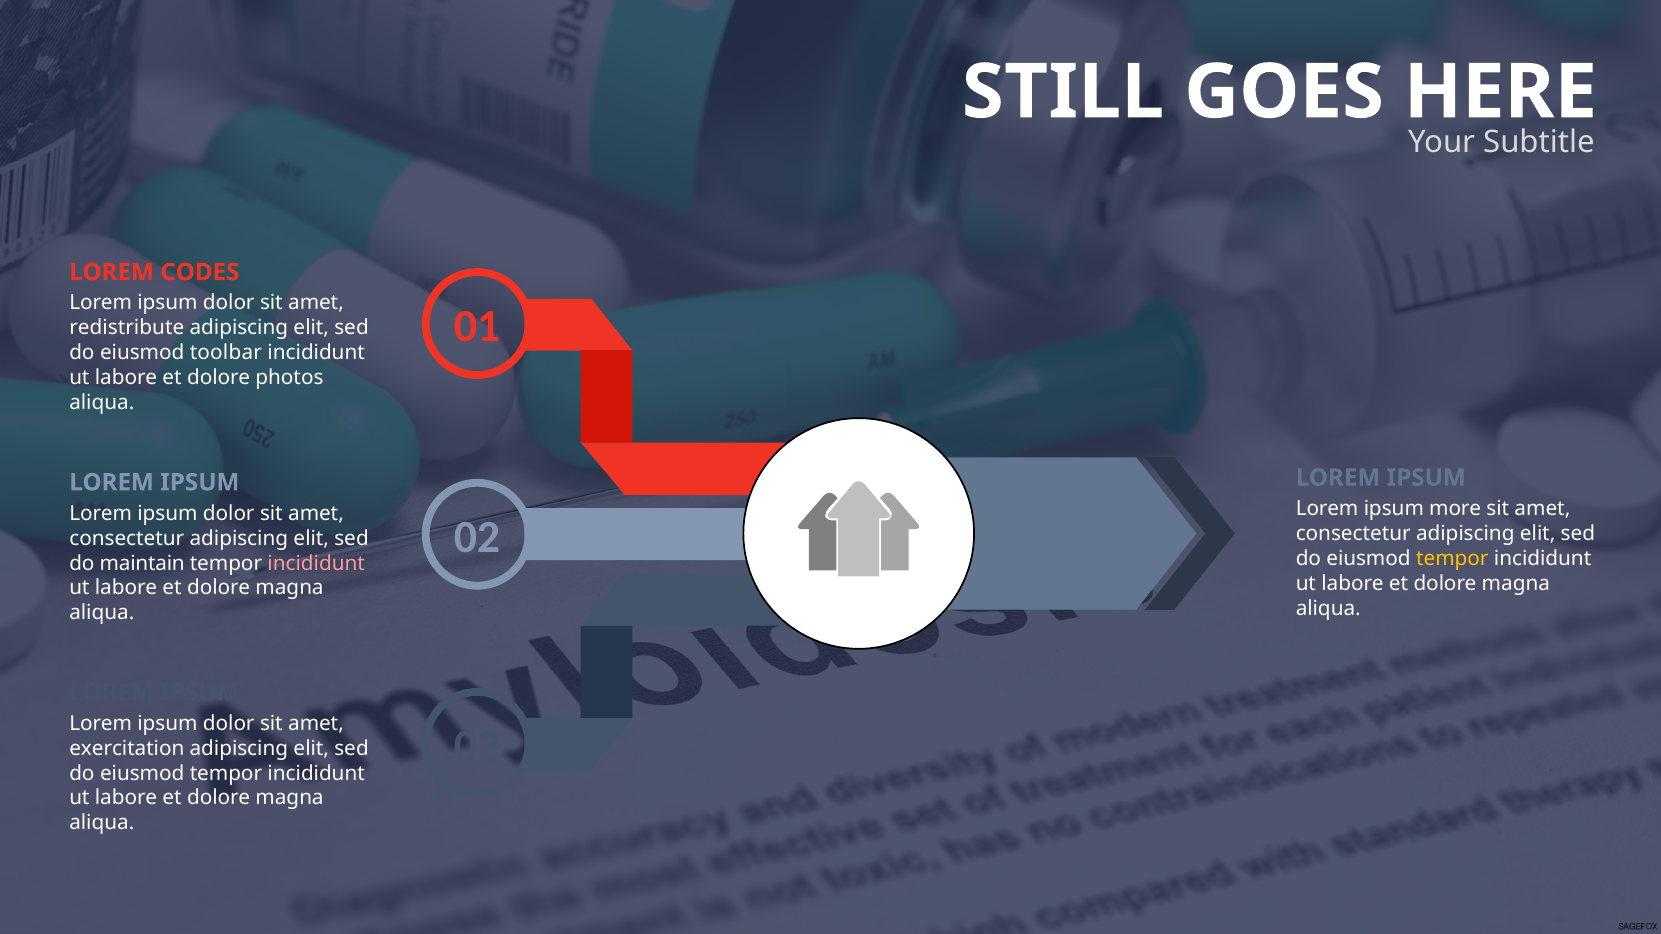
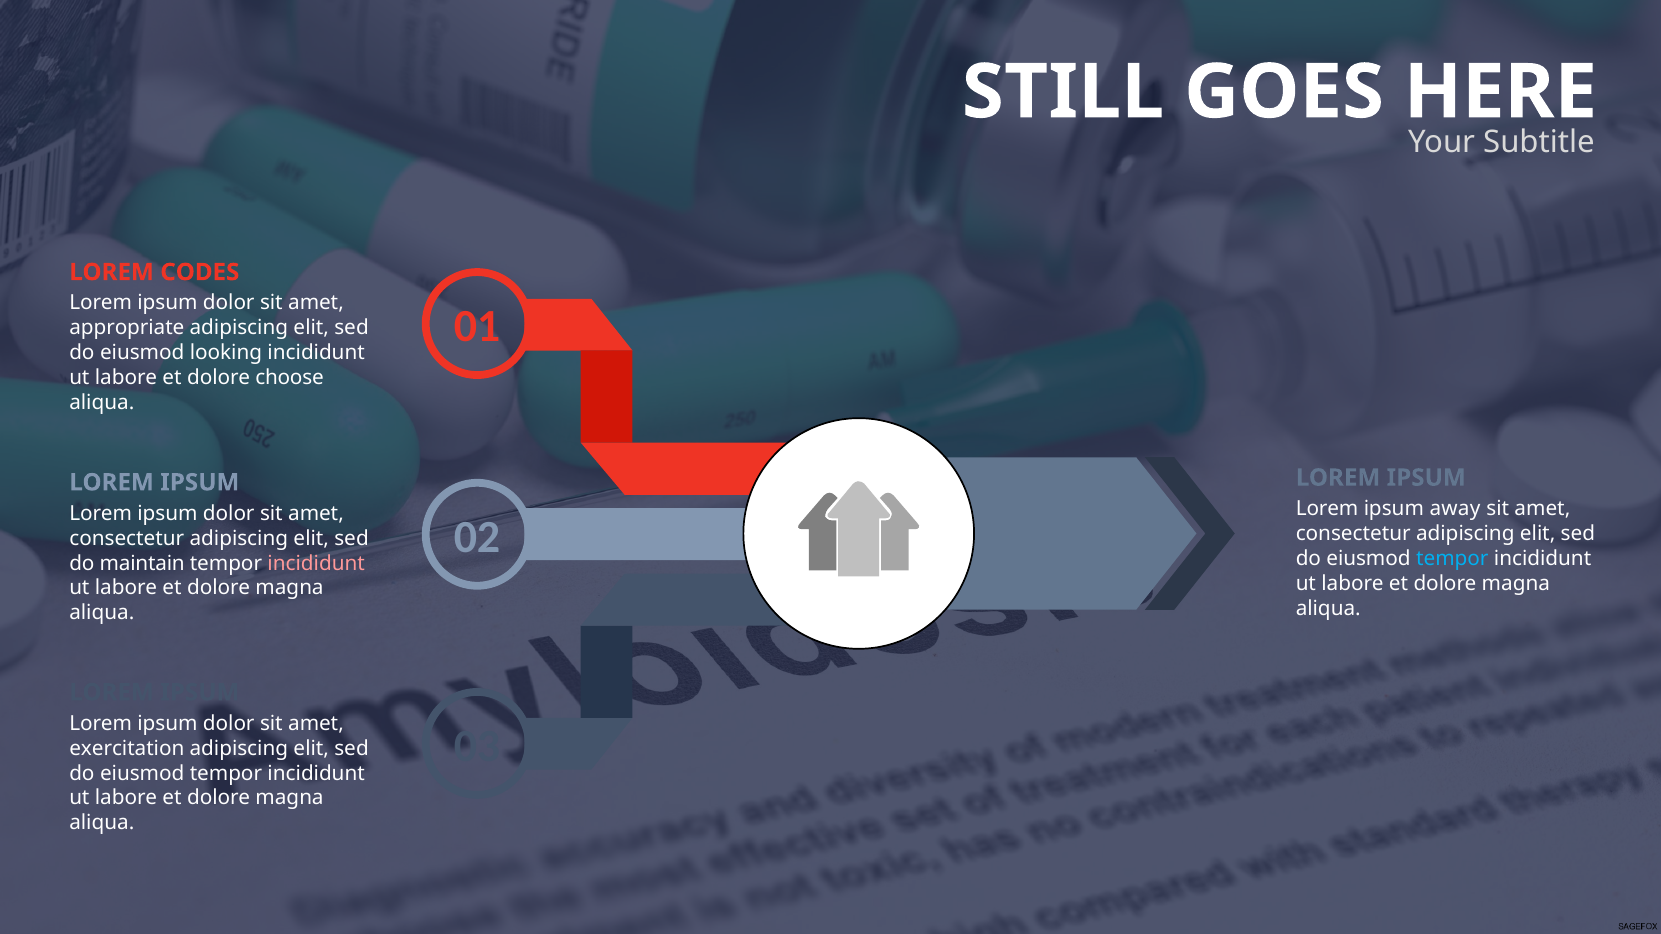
redistribute: redistribute -> appropriate (127, 328)
toolbar: toolbar -> looking (226, 353)
photos: photos -> choose (290, 378)
more: more -> away (1455, 509)
tempor colour: yellow -> light blue (1452, 559)
